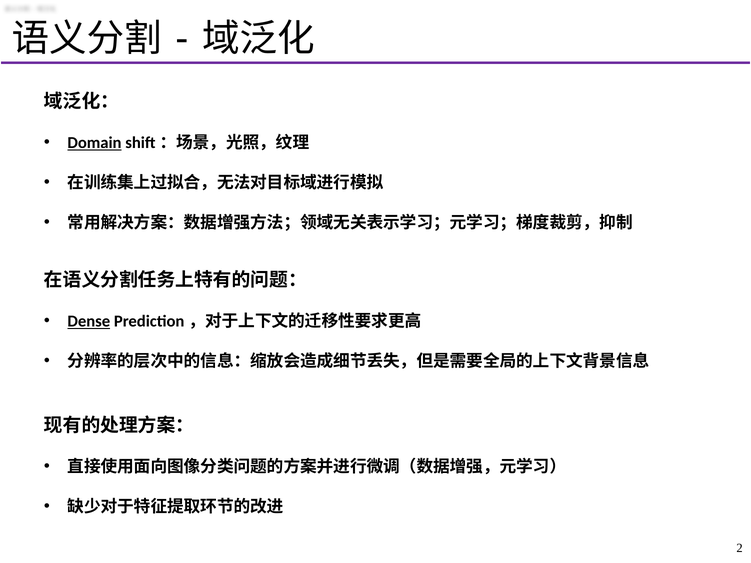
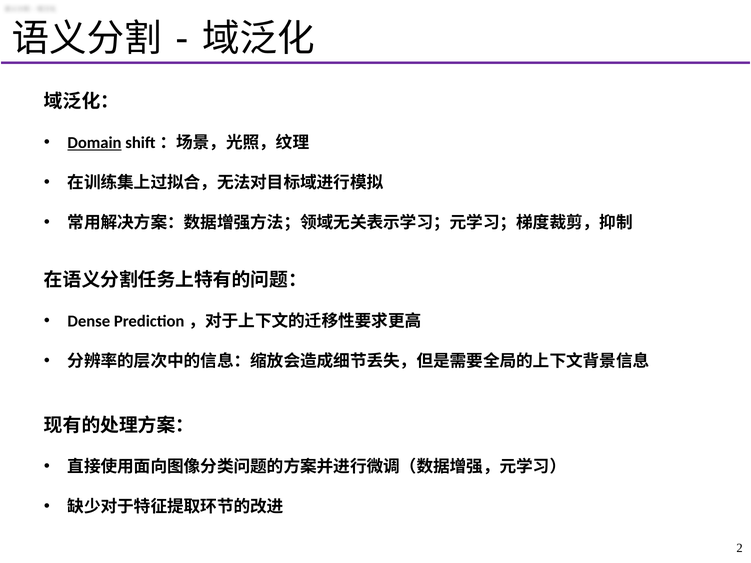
Dense underline: present -> none (89, 321)
